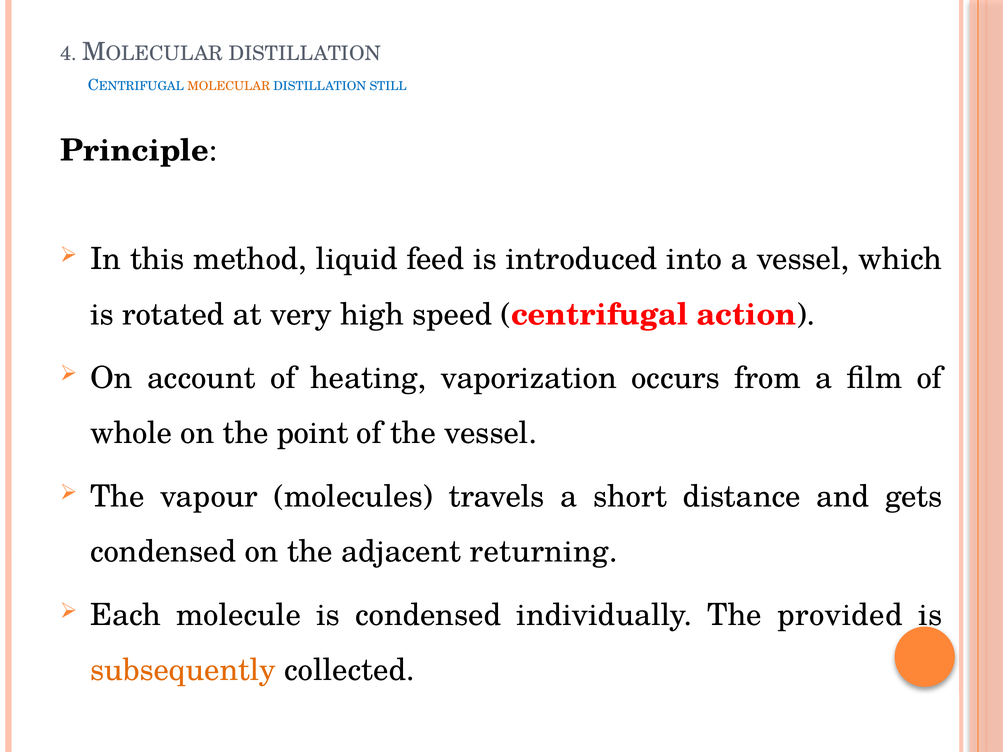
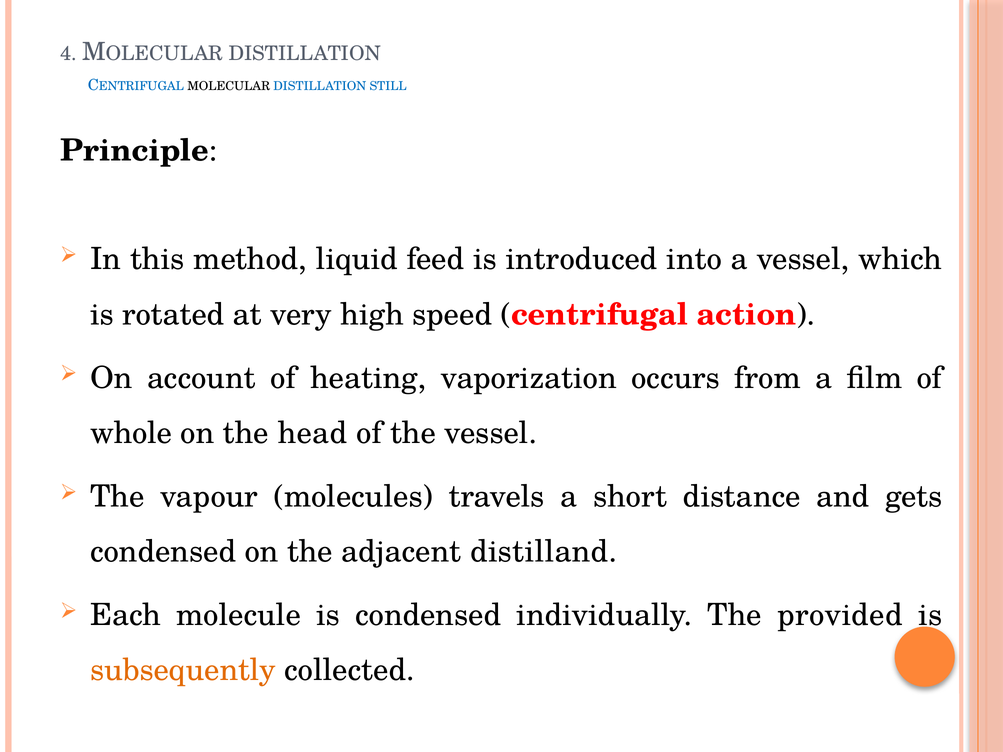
MOLECULAR colour: orange -> black (229, 86)
point: point -> head (312, 433)
returning: returning -> distilland (544, 552)
